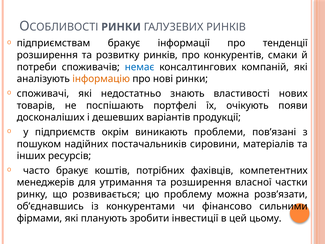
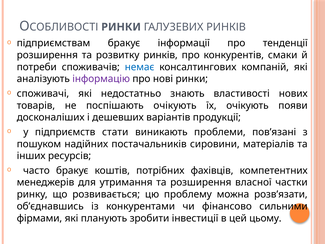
інформацію colour: orange -> purple (101, 79)
поспішають портфелі: портфелі -> очікують (175, 105)
окрім: окрім -> стати (115, 132)
